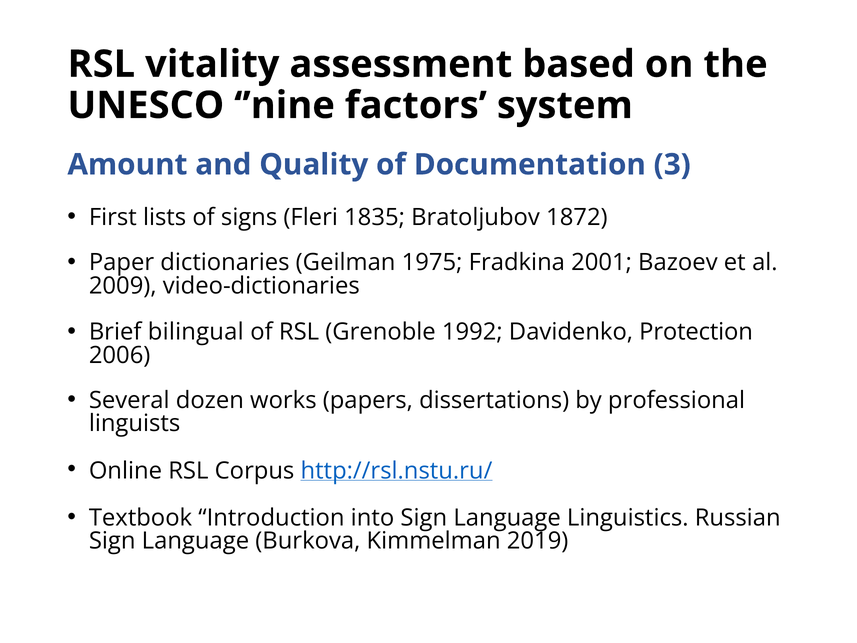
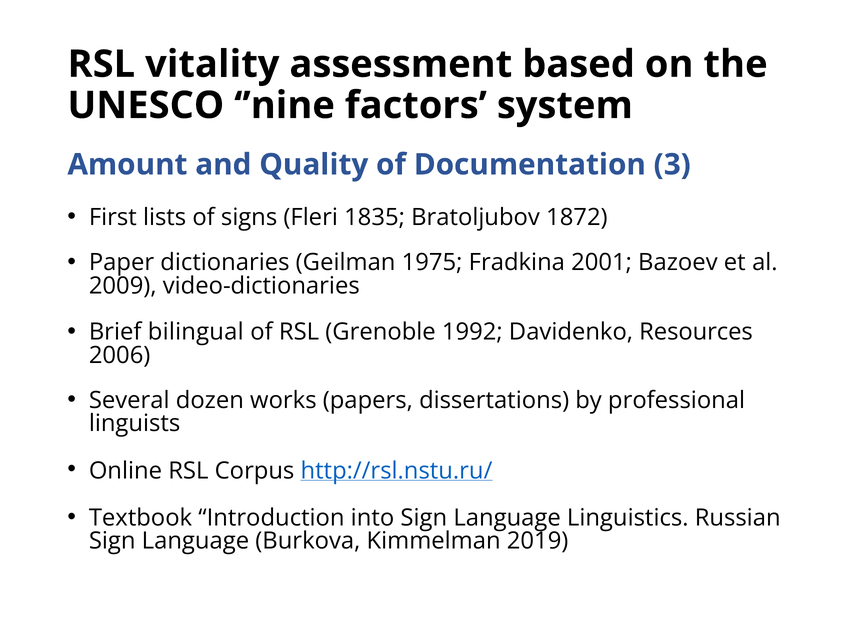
Protection: Protection -> Resources (696, 332)
